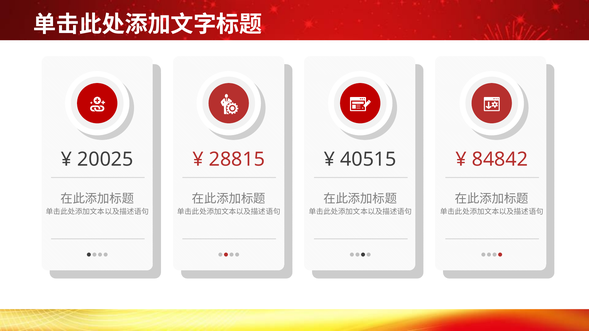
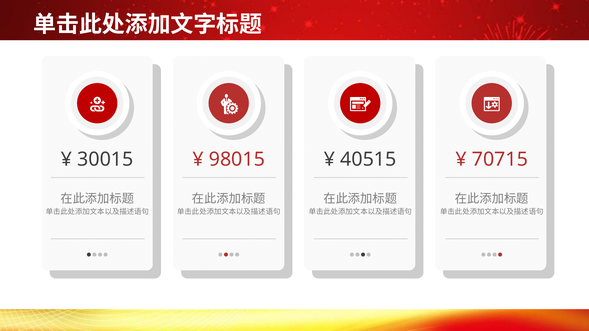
20025: 20025 -> 30015 (105, 159)
28815: 28815 -> 98015 (237, 159)
84842: 84842 -> 70715 (500, 159)
